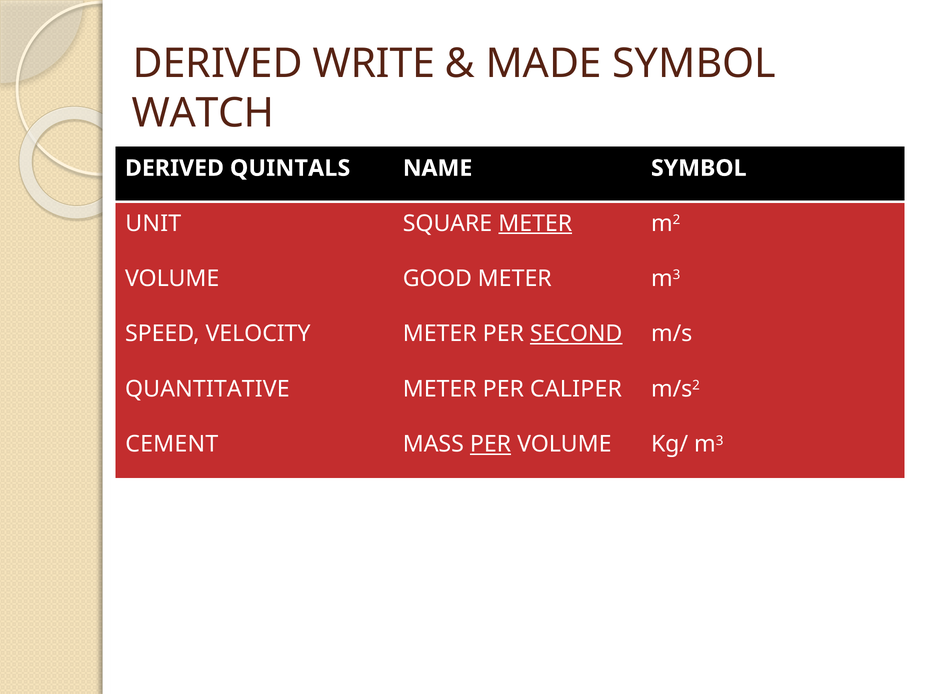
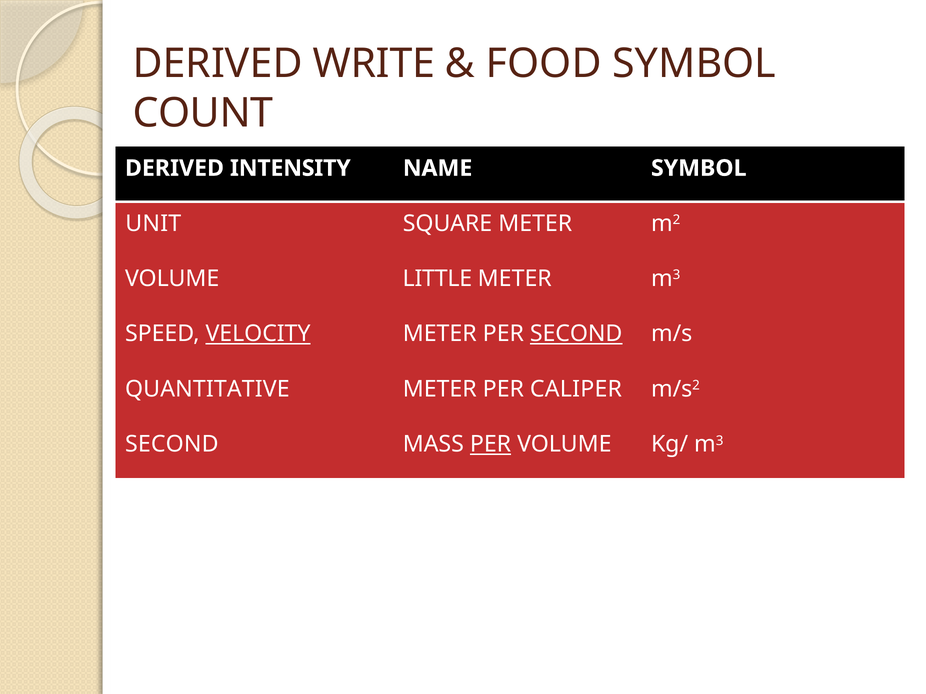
MADE: MADE -> FOOD (544, 64)
WATCH: WATCH -> COUNT (203, 113)
QUINTALS: QUINTALS -> INTENSITY (290, 168)
METER underline: present -> none (535, 224)
GOOD: GOOD -> LITTLE (437, 279)
VELOCITY underline: none -> present (258, 334)
CEMENT: CEMENT -> SECOND (172, 445)
